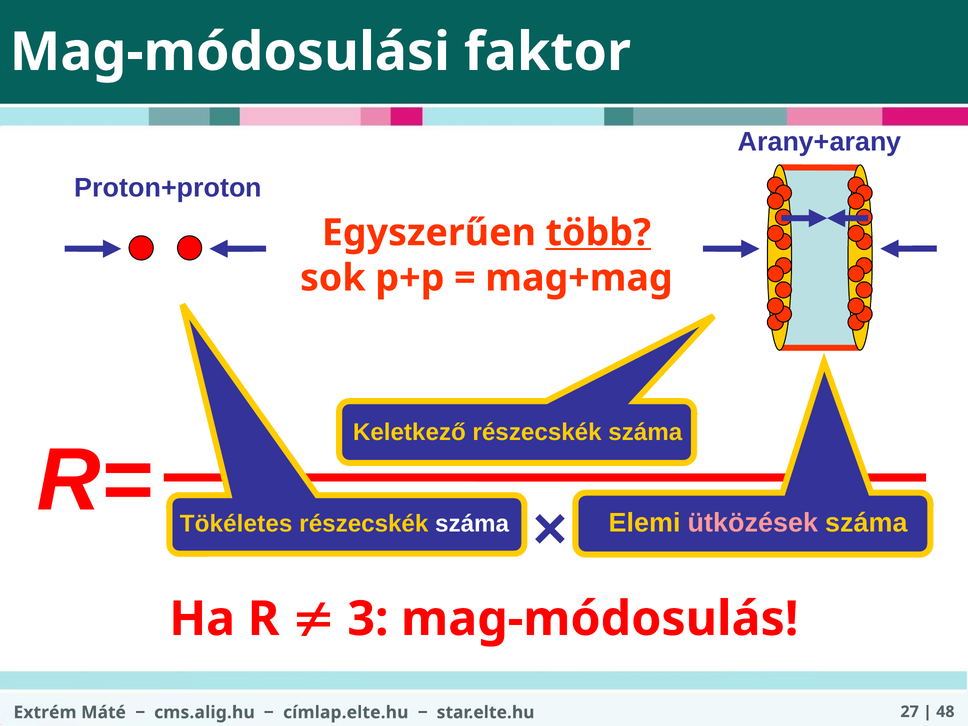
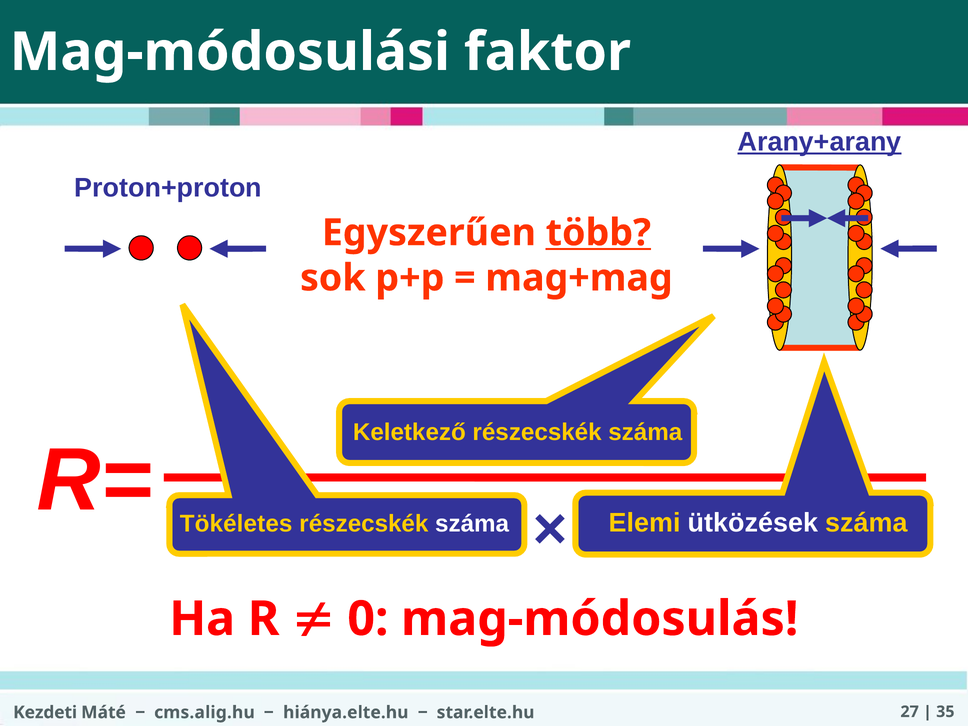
Arany+arany underline: none -> present (820, 142)
ütközések colour: pink -> white (753, 523)
3: 3 -> 0 (368, 619)
48: 48 -> 35 (945, 712)
Extrém: Extrém -> Kezdeti (45, 712)
címlap.elte.hu: címlap.elte.hu -> hiánya.elte.hu (346, 712)
